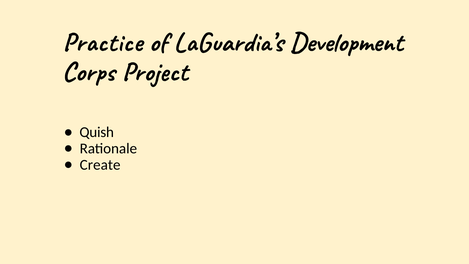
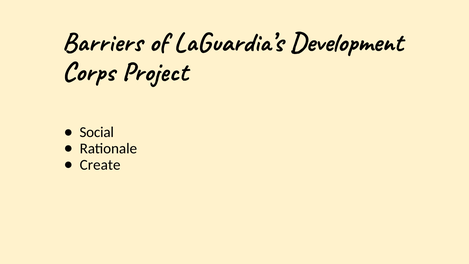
Practice: Practice -> Barriers (102, 42)
Quish: Quish -> Social (97, 132)
